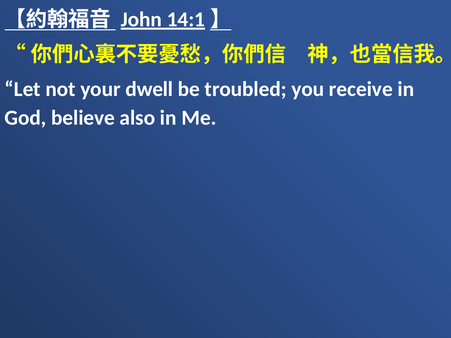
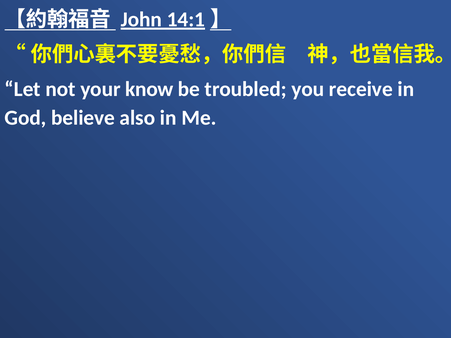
dwell: dwell -> know (149, 89)
